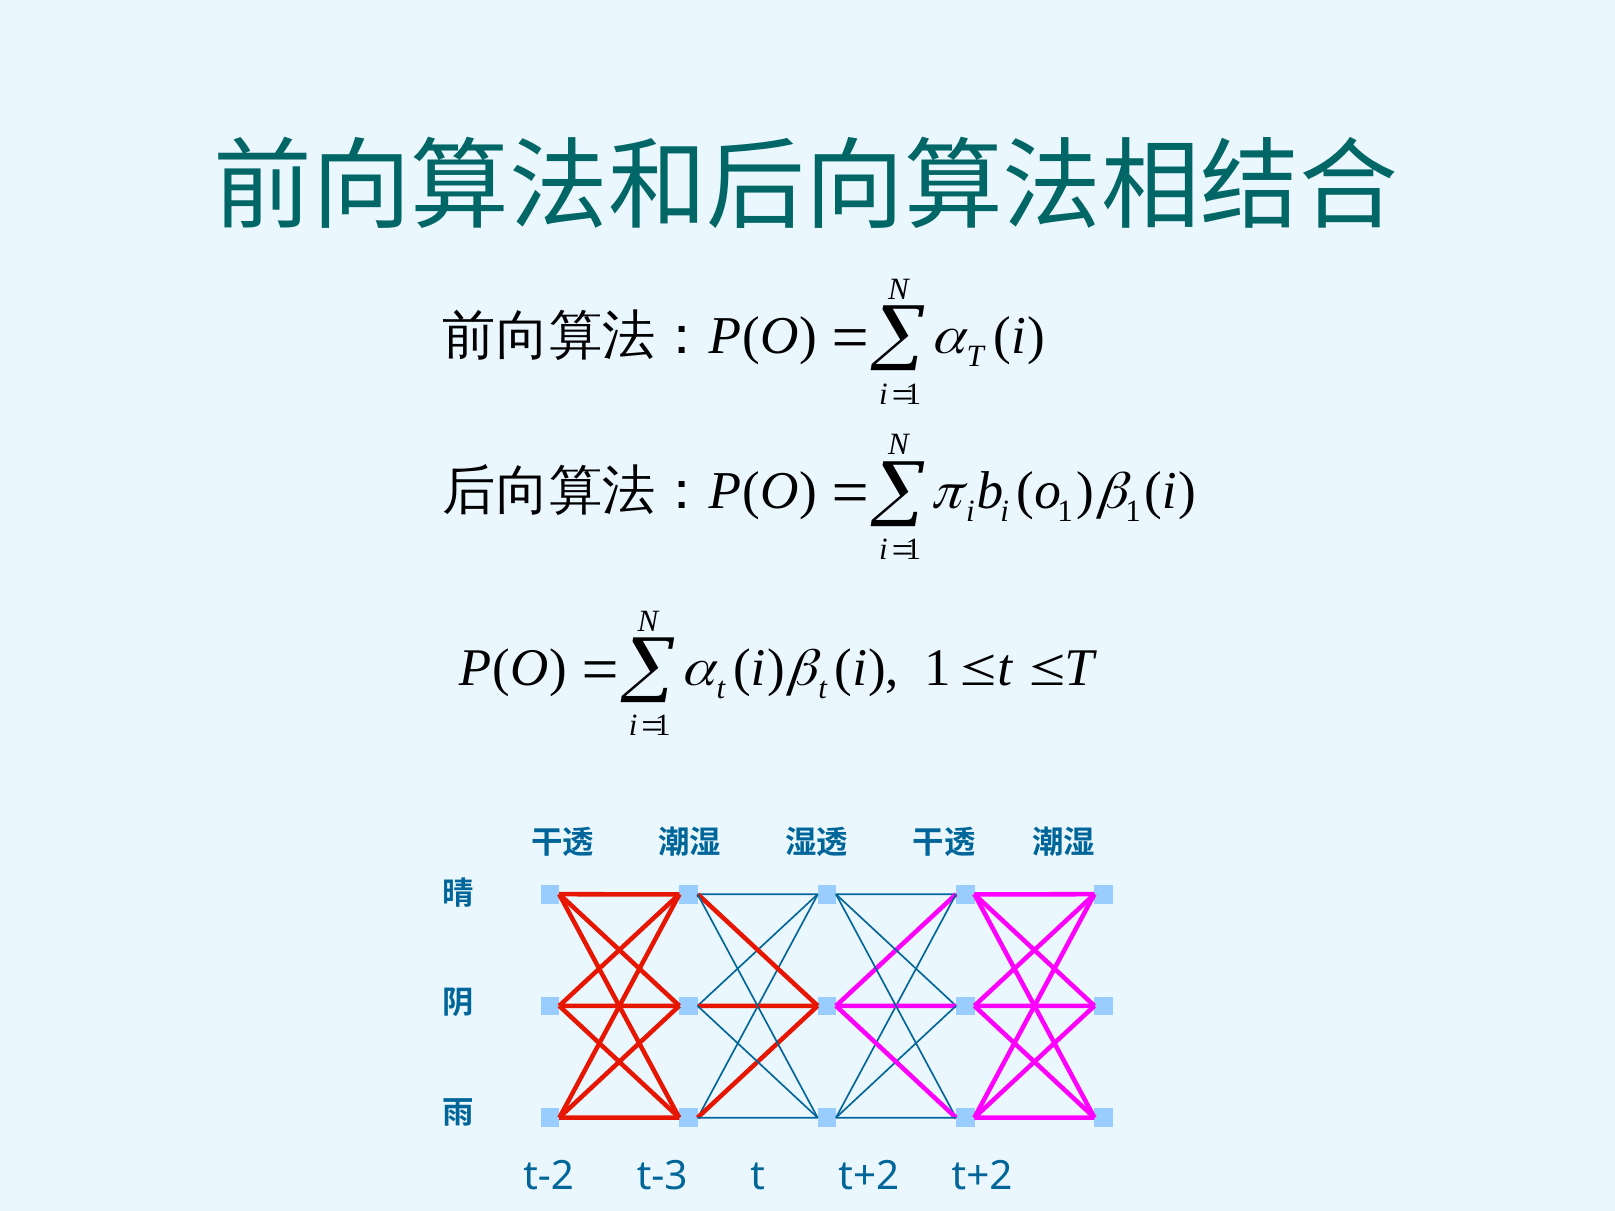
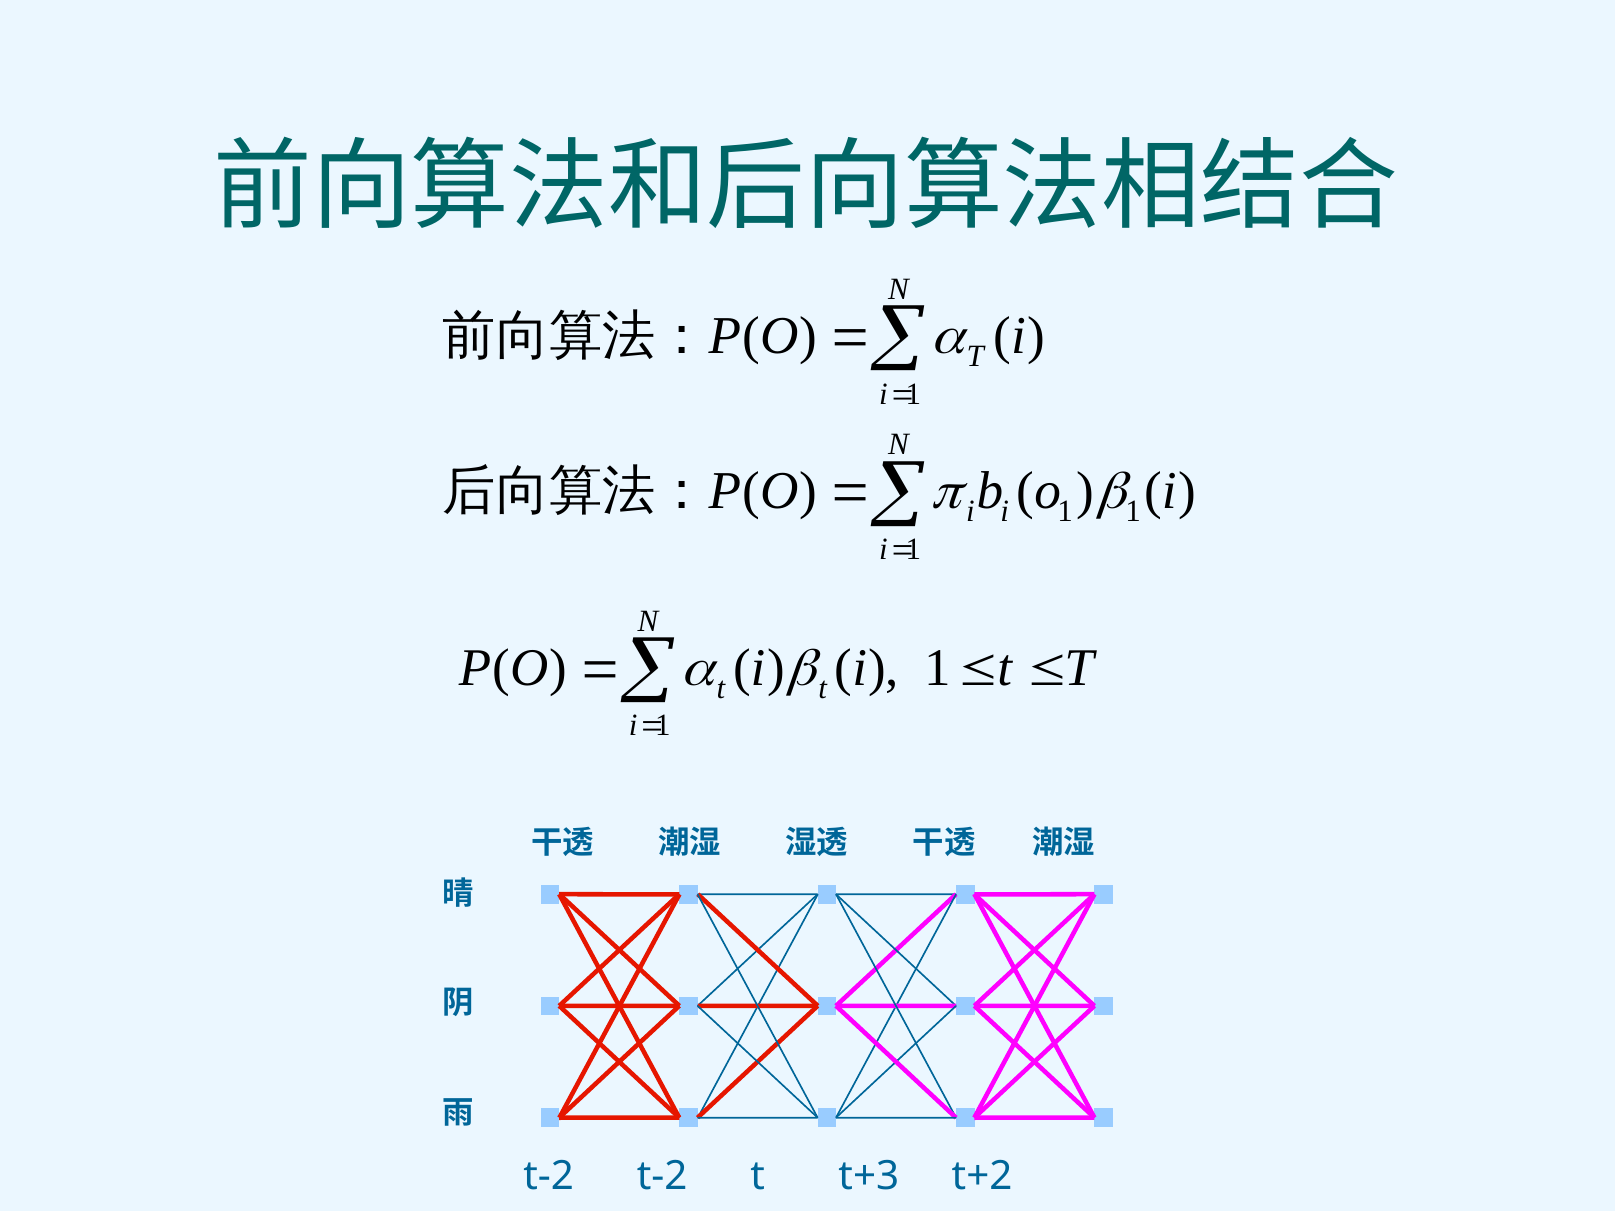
t-2 t-3: t-3 -> t-2 (662, 1177)
t t+2: t+2 -> t+3 (869, 1177)
